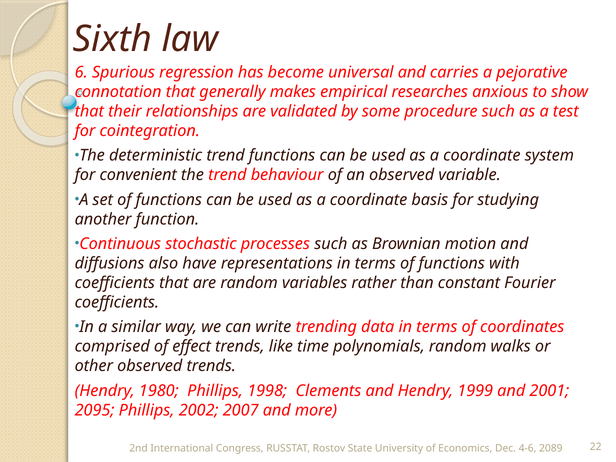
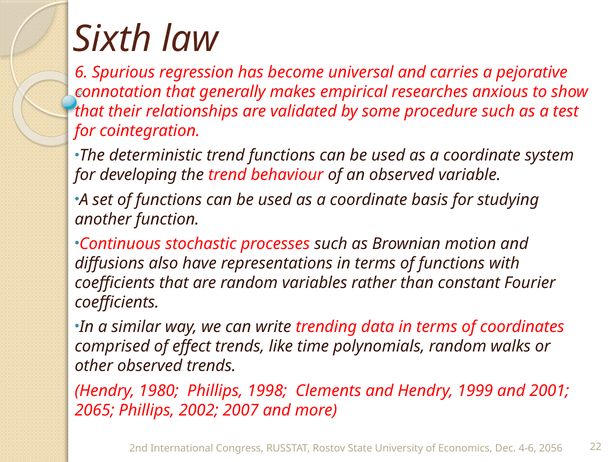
convenient: convenient -> developing (138, 175)
2095: 2095 -> 2065 (95, 410)
2089: 2089 -> 2056 (551, 448)
